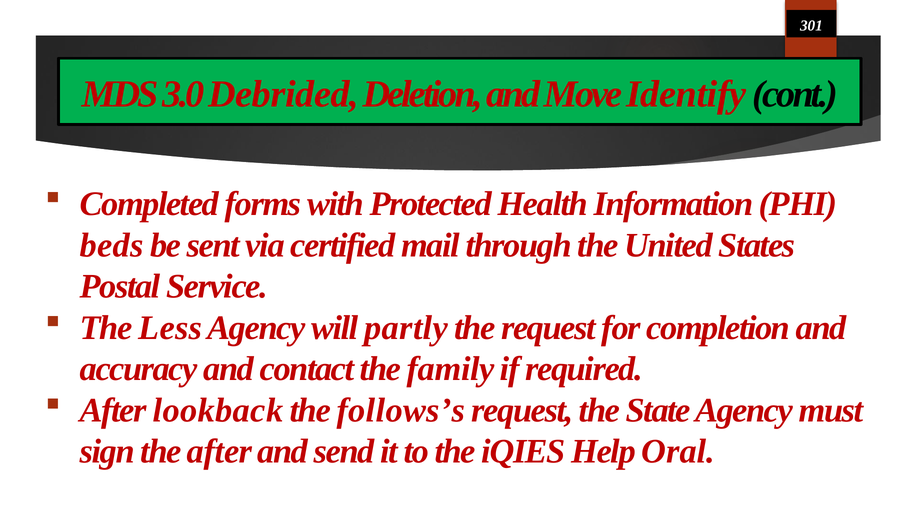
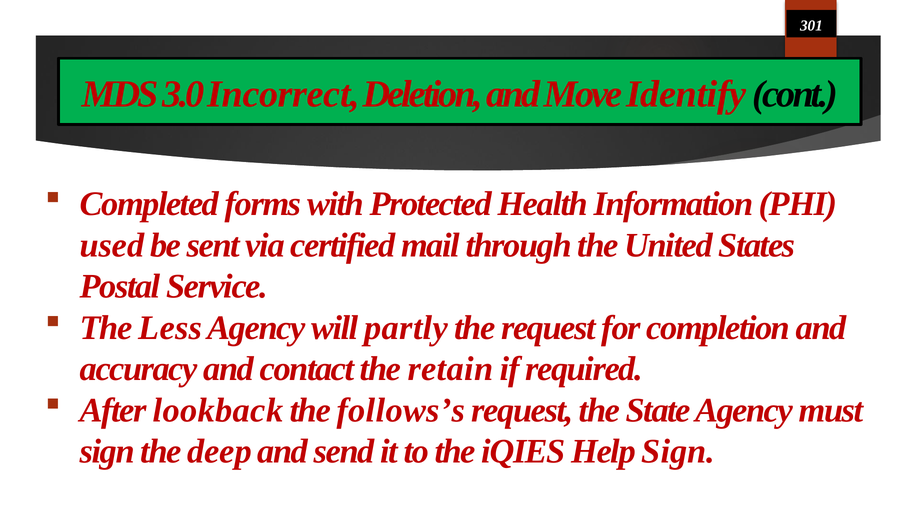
Debrided: Debrided -> Incorrect (284, 94)
beds: beds -> used (112, 245)
family: family -> retain (450, 369)
the after: after -> deep (219, 451)
Help Oral: Oral -> Sign (678, 451)
